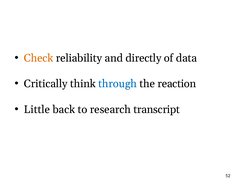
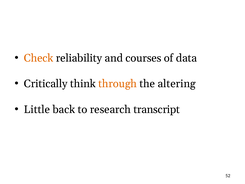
directly: directly -> courses (143, 58)
through colour: blue -> orange (118, 84)
reaction: reaction -> altering (177, 84)
